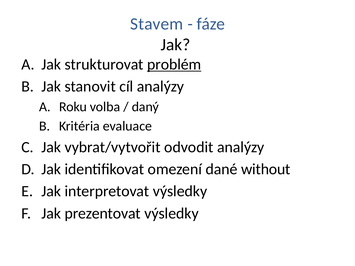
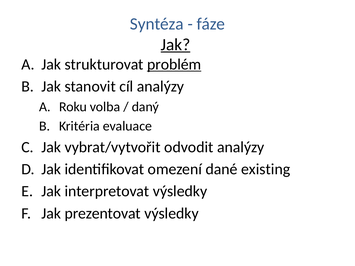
Stavem: Stavem -> Syntéza (157, 24)
Jak underline: none -> present (176, 45)
without: without -> existing (266, 169)
